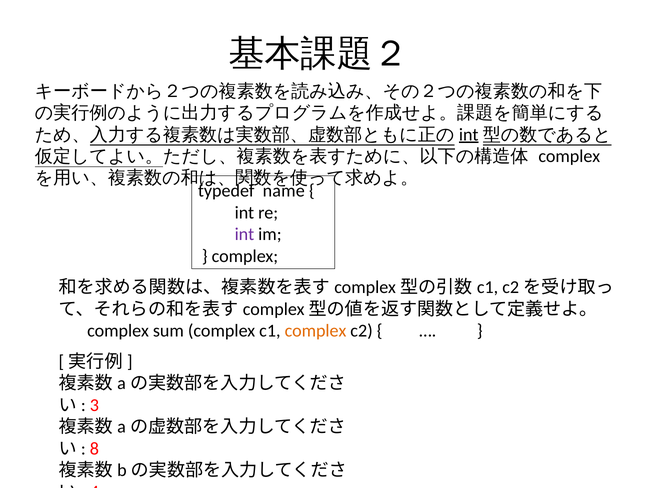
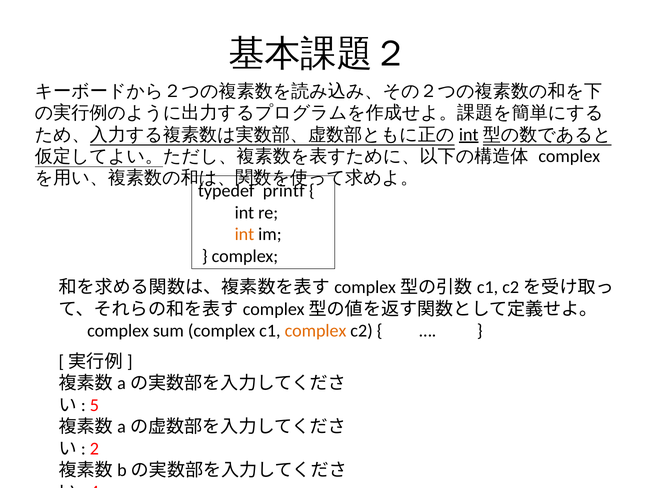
name: name -> printf (284, 191)
int colour: purple -> orange (244, 234)
3: 3 -> 5 (94, 405)
8: 8 -> 2 (94, 448)
